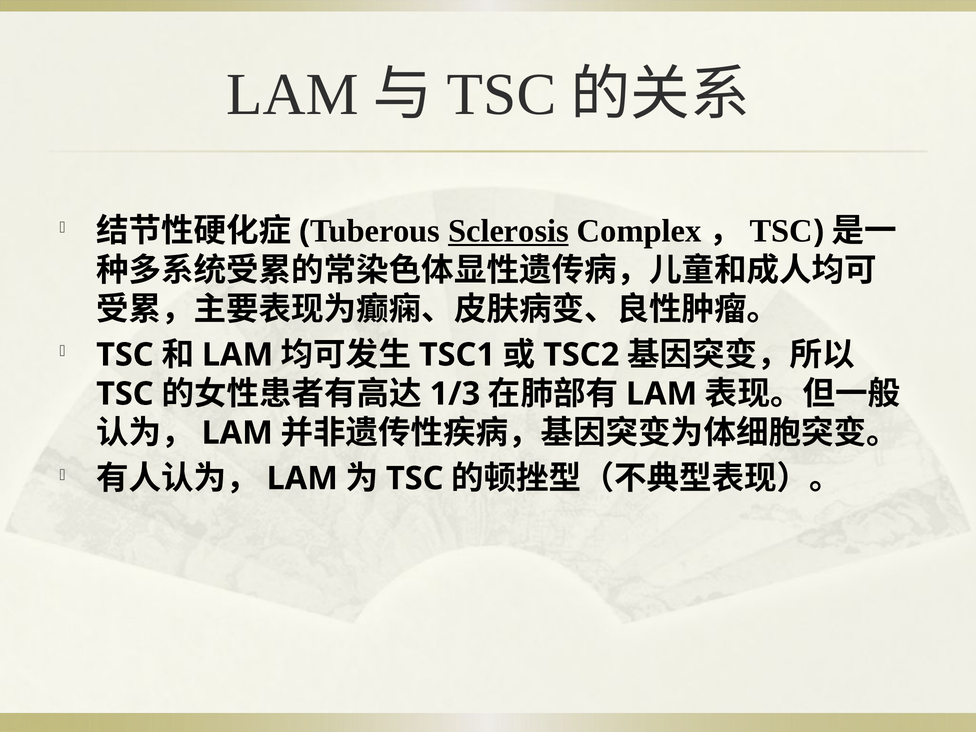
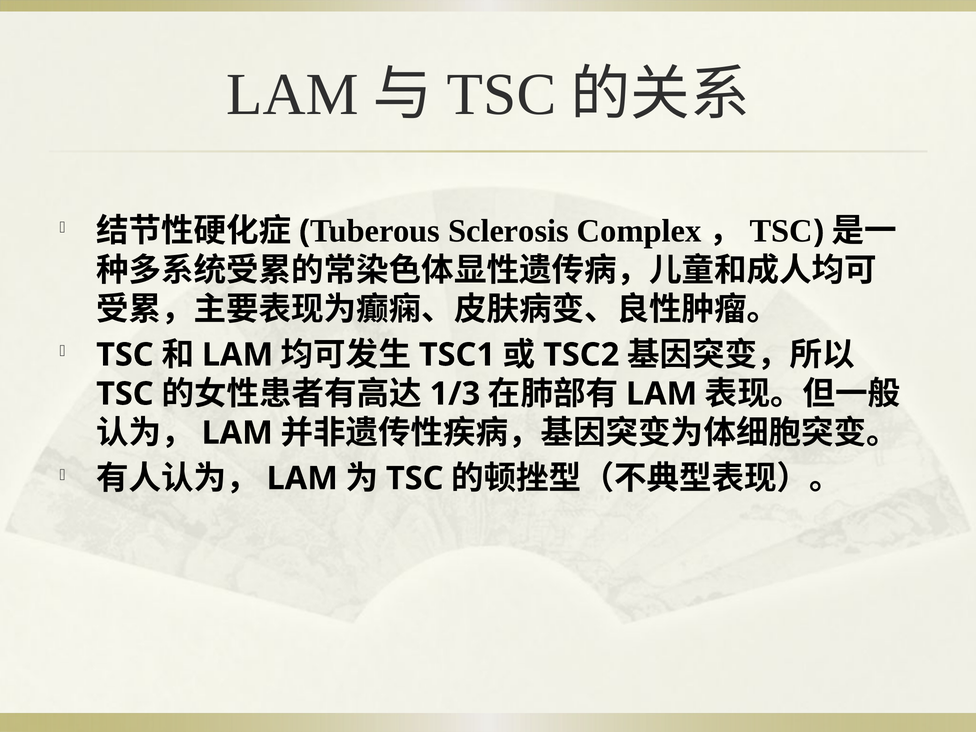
Sclerosis underline: present -> none (508, 231)
